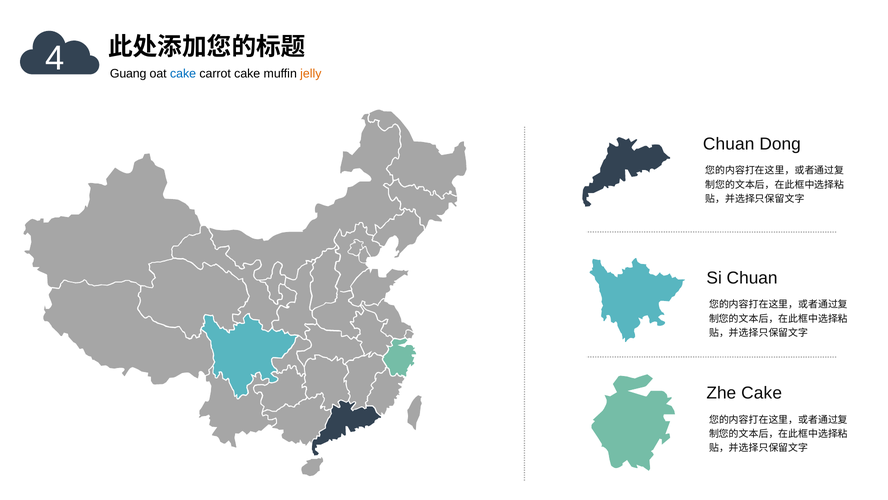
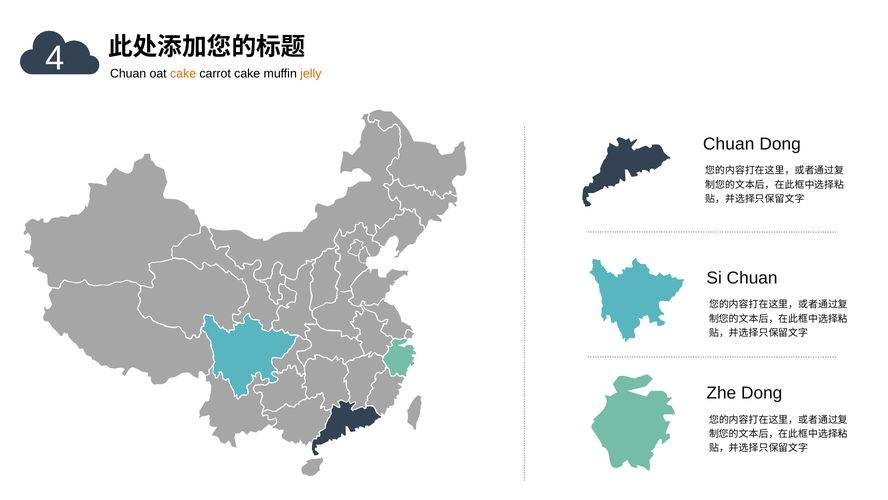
Guang: Guang -> Chuan (128, 74)
cake colour: blue -> orange (183, 74)
Zhe Cake: Cake -> Dong (762, 393)
